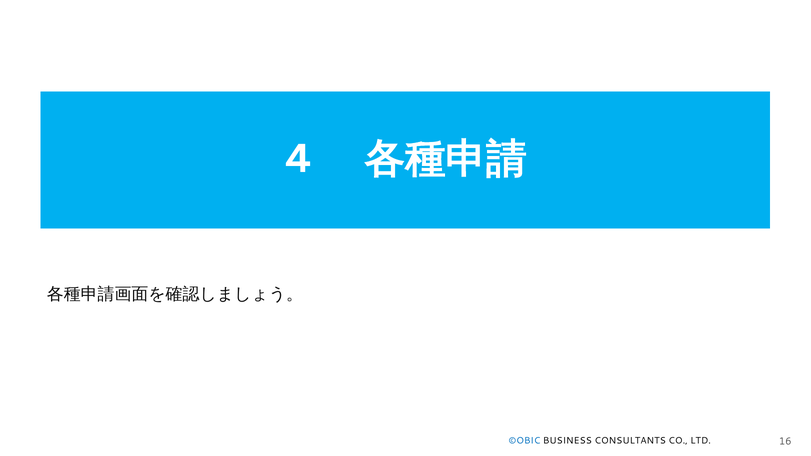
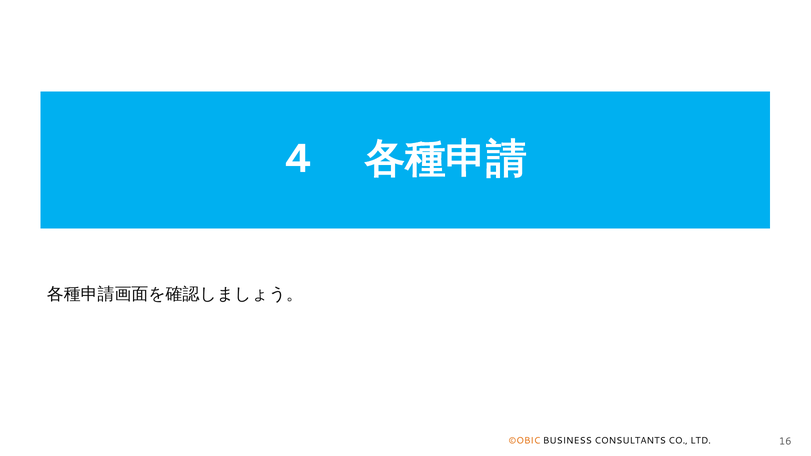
©OBIC colour: blue -> orange (524, 441)
